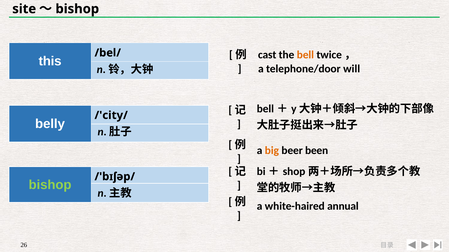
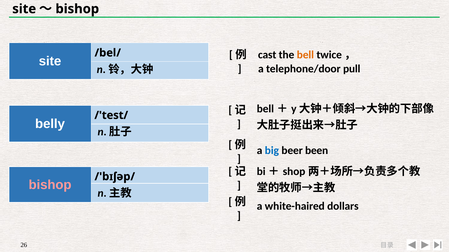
this: this -> site (50, 61)
will: will -> pull (352, 69)
/'city/: /'city/ -> /'test/ (111, 115)
big colour: orange -> blue (272, 151)
bishop colour: light green -> pink (50, 185)
annual: annual -> dollars (343, 207)
